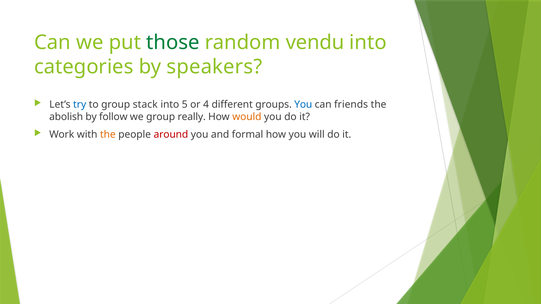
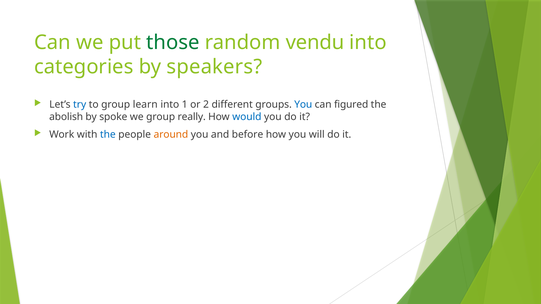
stack: stack -> learn (145, 105)
5: 5 -> 1 (185, 105)
4: 4 -> 2 (206, 105)
friends: friends -> figured (351, 105)
follow: follow -> spoke (113, 117)
would colour: orange -> blue (247, 117)
the colour: orange -> blue (108, 135)
around colour: red -> orange (171, 135)
formal: formal -> before (248, 135)
